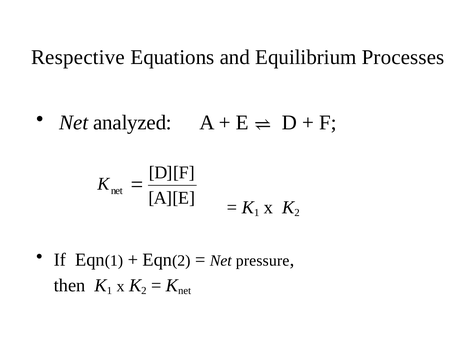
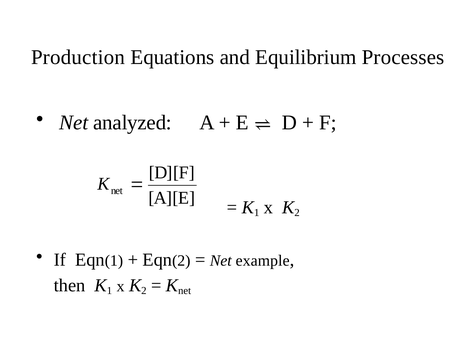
Respective: Respective -> Production (78, 57)
pressure: pressure -> example (263, 261)
